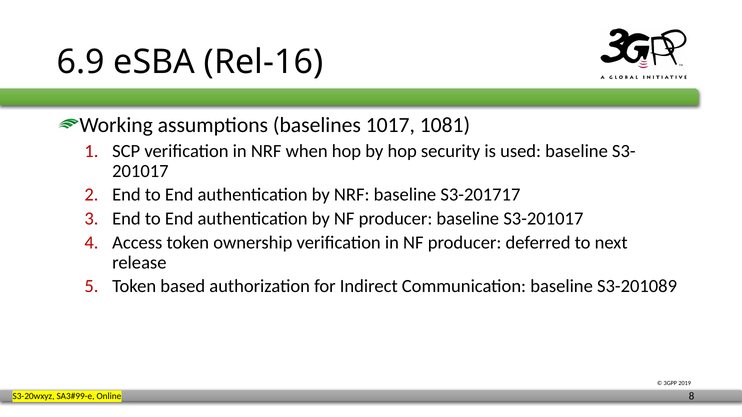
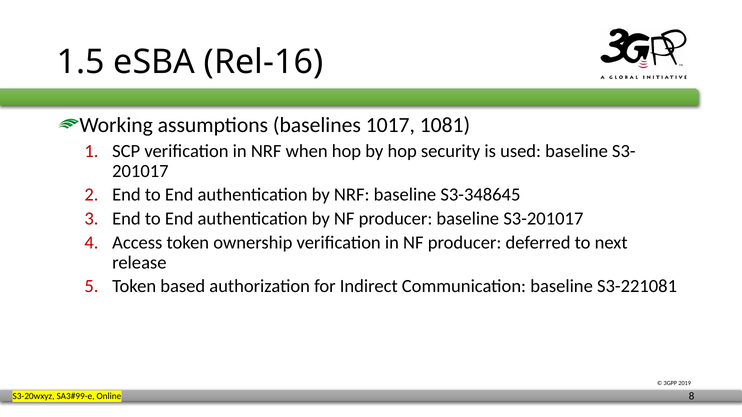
6.9: 6.9 -> 1.5 (81, 62)
S3-201717: S3-201717 -> S3-348645 (480, 195)
S3-201089: S3-201089 -> S3-221081 (637, 287)
